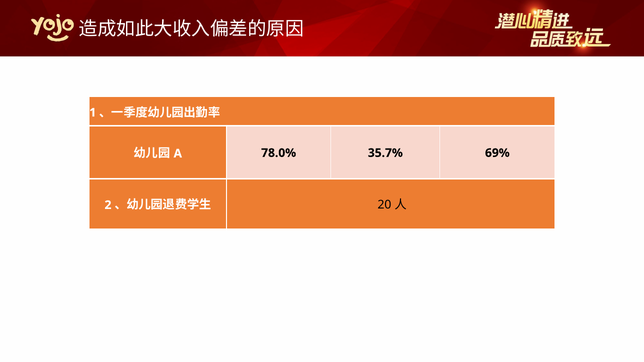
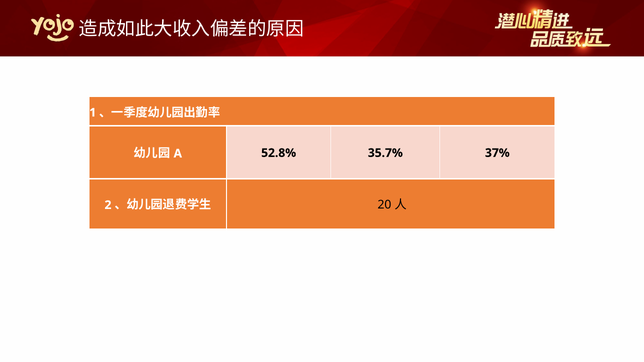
78.0%: 78.0% -> 52.8% (279, 153)
69%: 69% -> 37% (497, 153)
